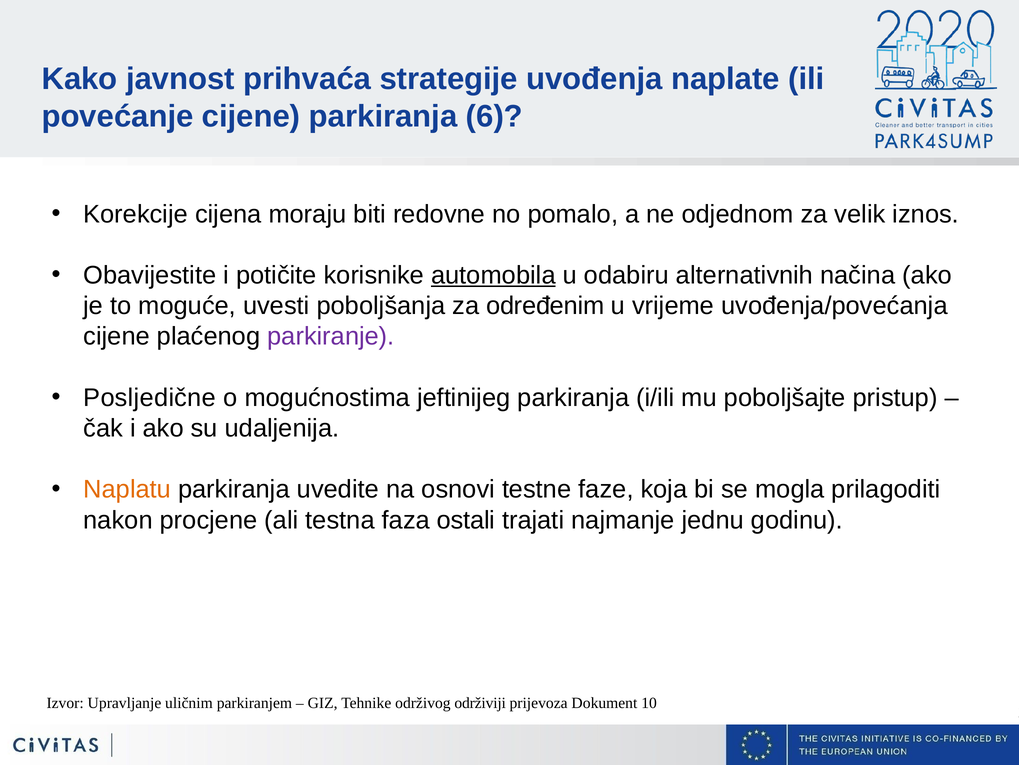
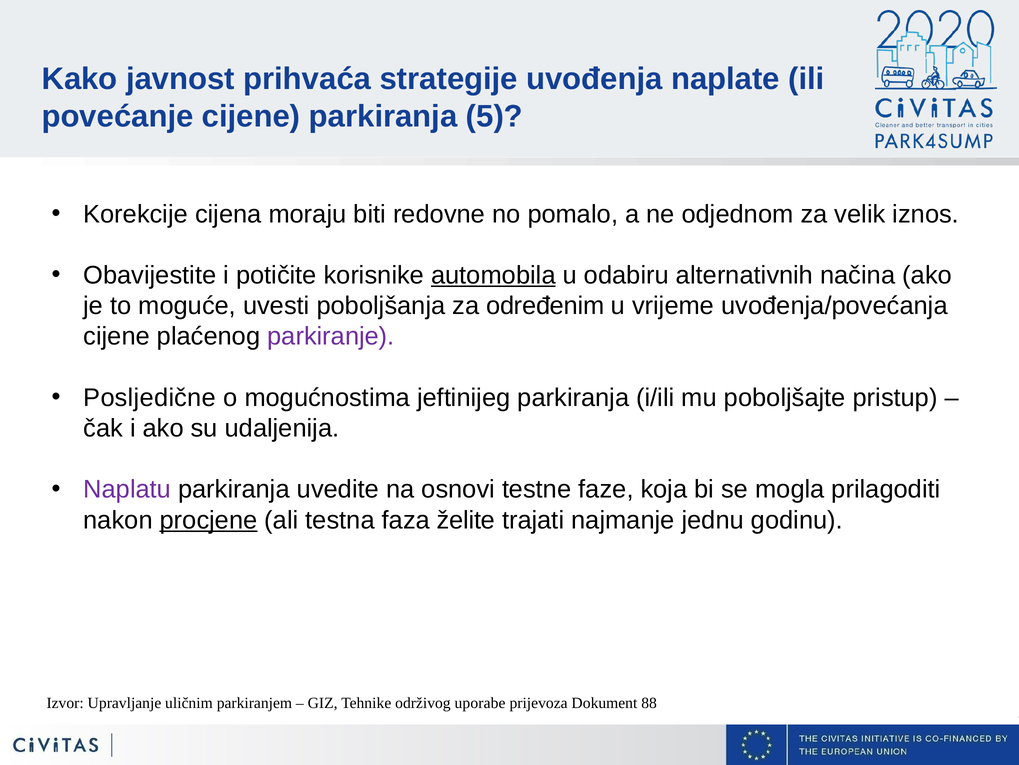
6: 6 -> 5 (494, 116)
Naplatu colour: orange -> purple (127, 489)
procjene underline: none -> present (209, 520)
ostali: ostali -> želite (466, 520)
održiviji: održiviji -> uporabe (480, 703)
10: 10 -> 88 (649, 703)
